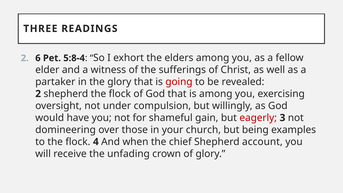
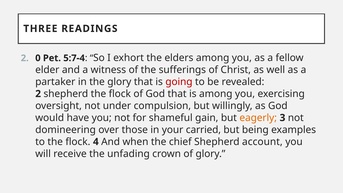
6: 6 -> 0 (38, 58)
5:8-4: 5:8-4 -> 5:7-4 (74, 58)
eagerly colour: red -> orange (258, 118)
church: church -> carried (203, 130)
